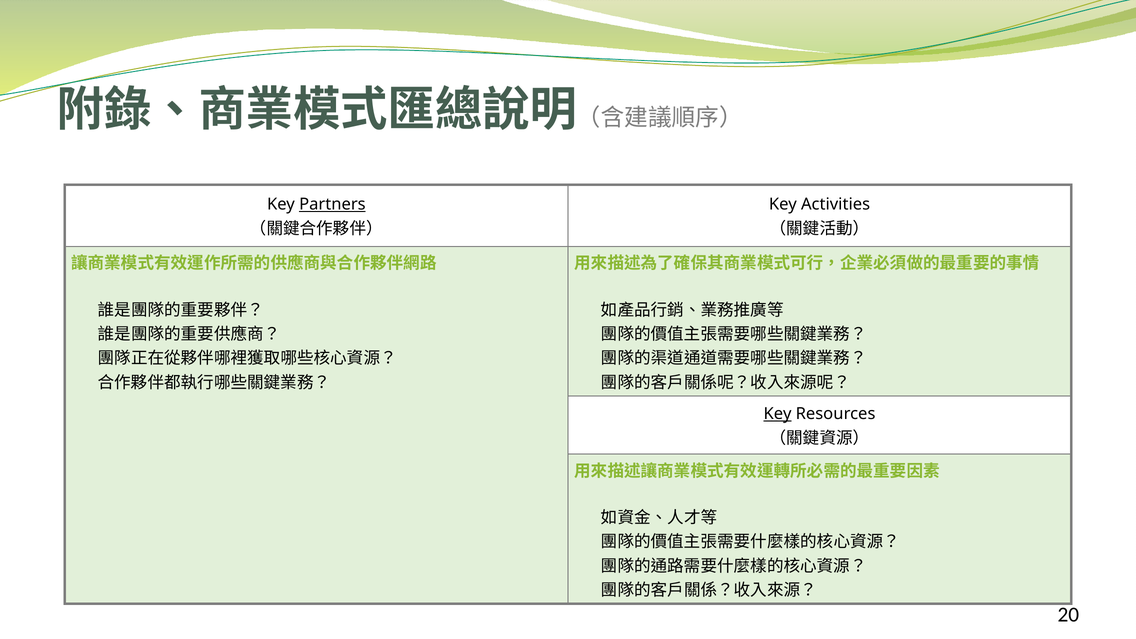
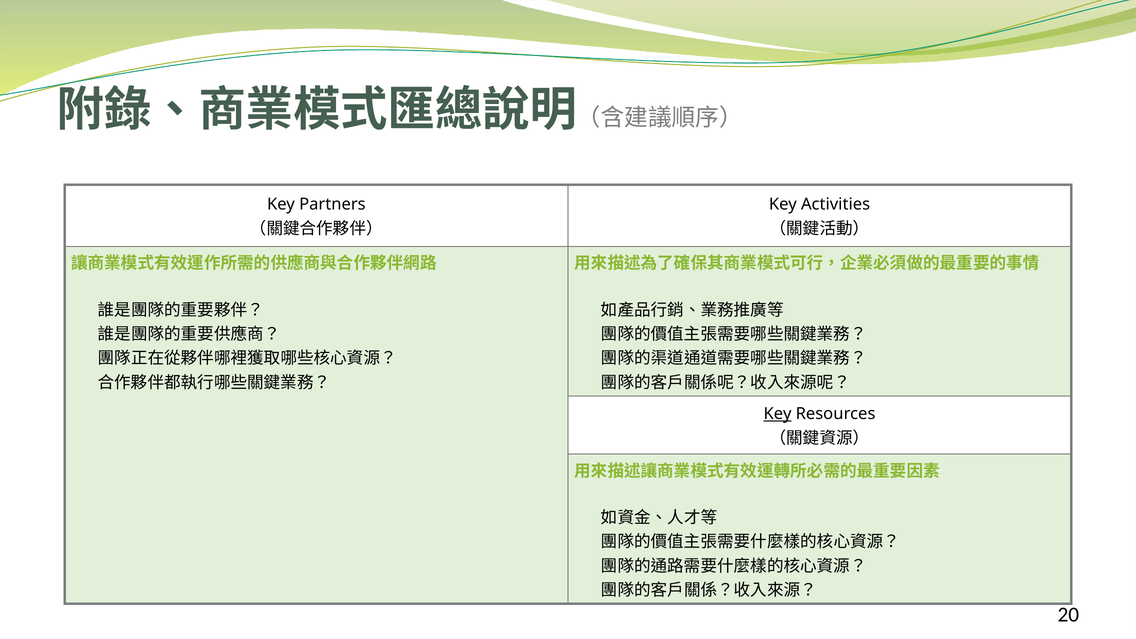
Partners underline: present -> none (332, 205)
